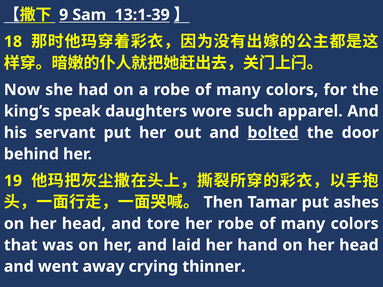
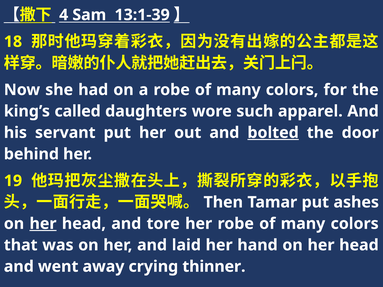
9: 9 -> 4 (64, 15)
speak: speak -> called (78, 111)
her underline: none -> present (43, 224)
